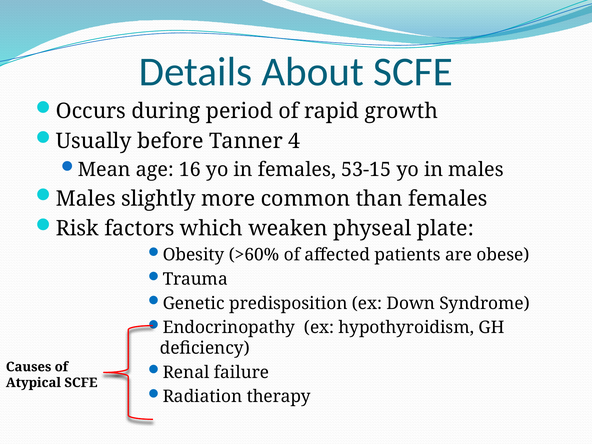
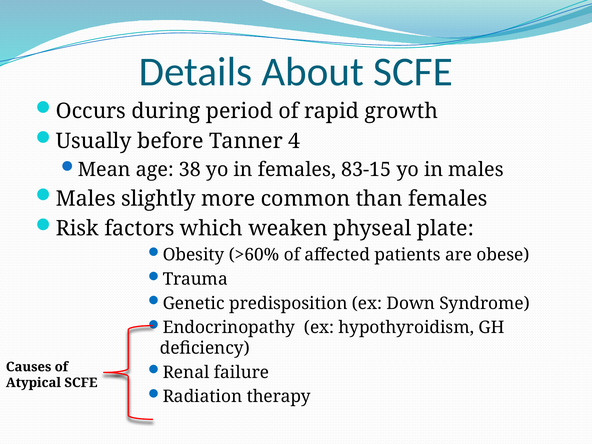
16: 16 -> 38 (190, 170)
53-15: 53-15 -> 83-15 (366, 170)
